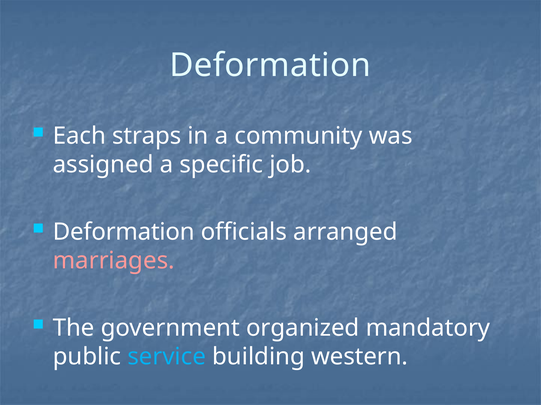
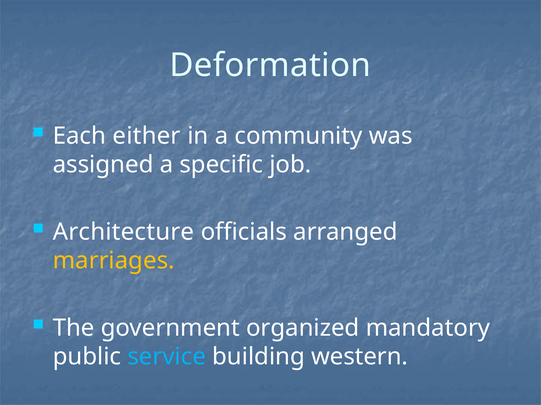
straps: straps -> either (147, 136)
Deformation: Deformation -> Architecture (124, 232)
marriages colour: pink -> yellow (114, 261)
